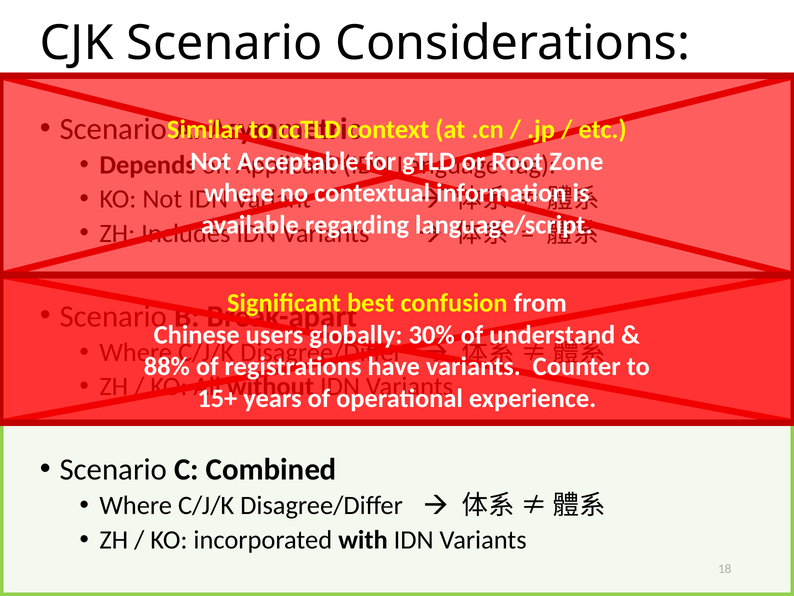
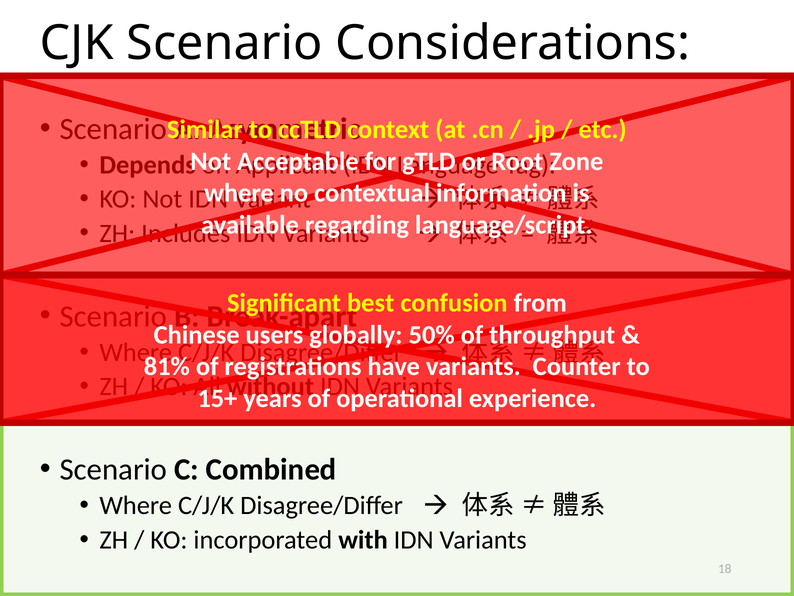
30%: 30% -> 50% (432, 335)
understand: understand -> throughput (552, 335)
88%: 88% -> 81% (167, 366)
